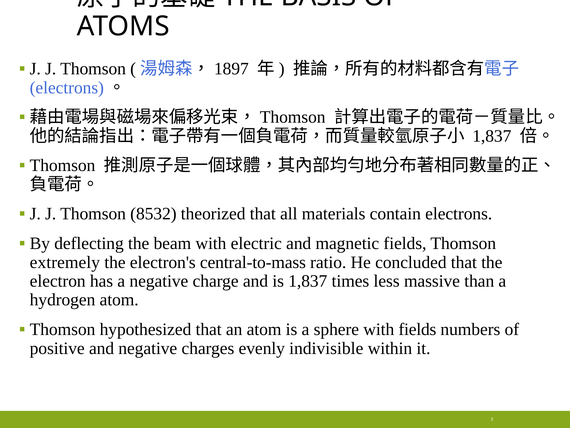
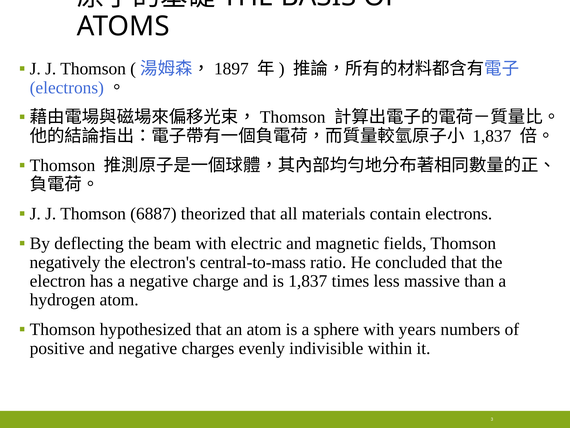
8532: 8532 -> 6887 (153, 214)
extremely: extremely -> negatively (65, 262)
with fields: fields -> years (417, 329)
